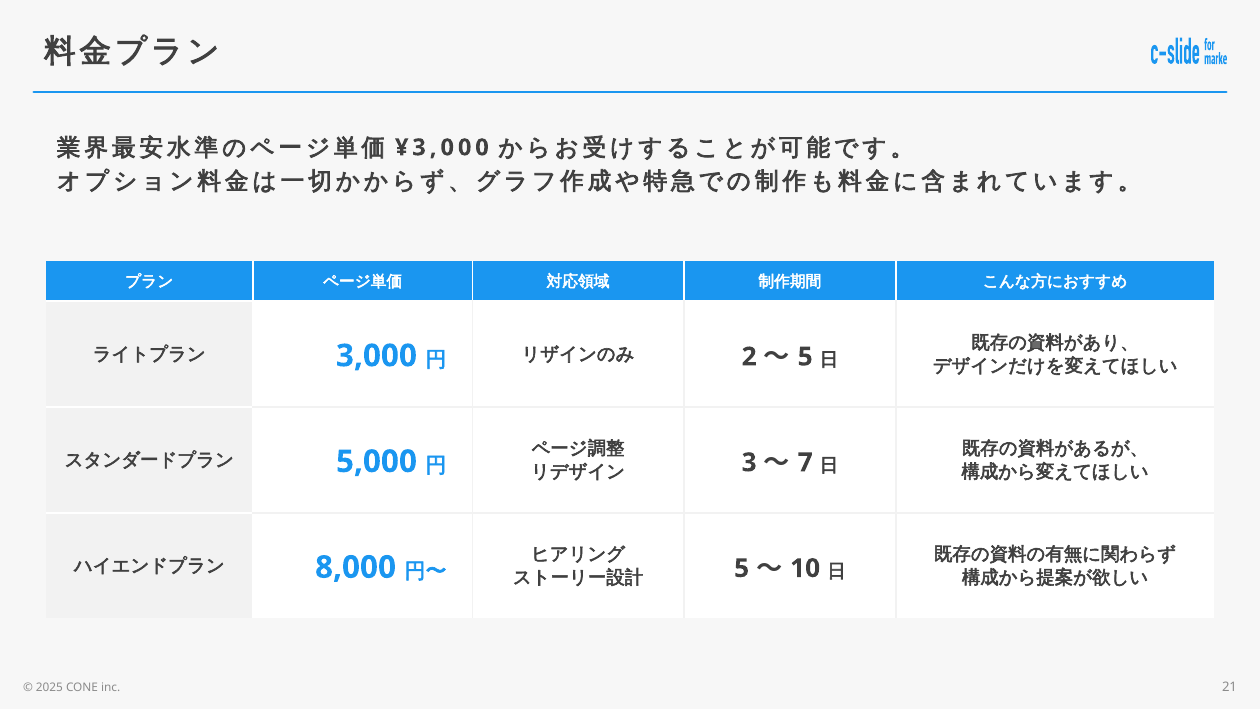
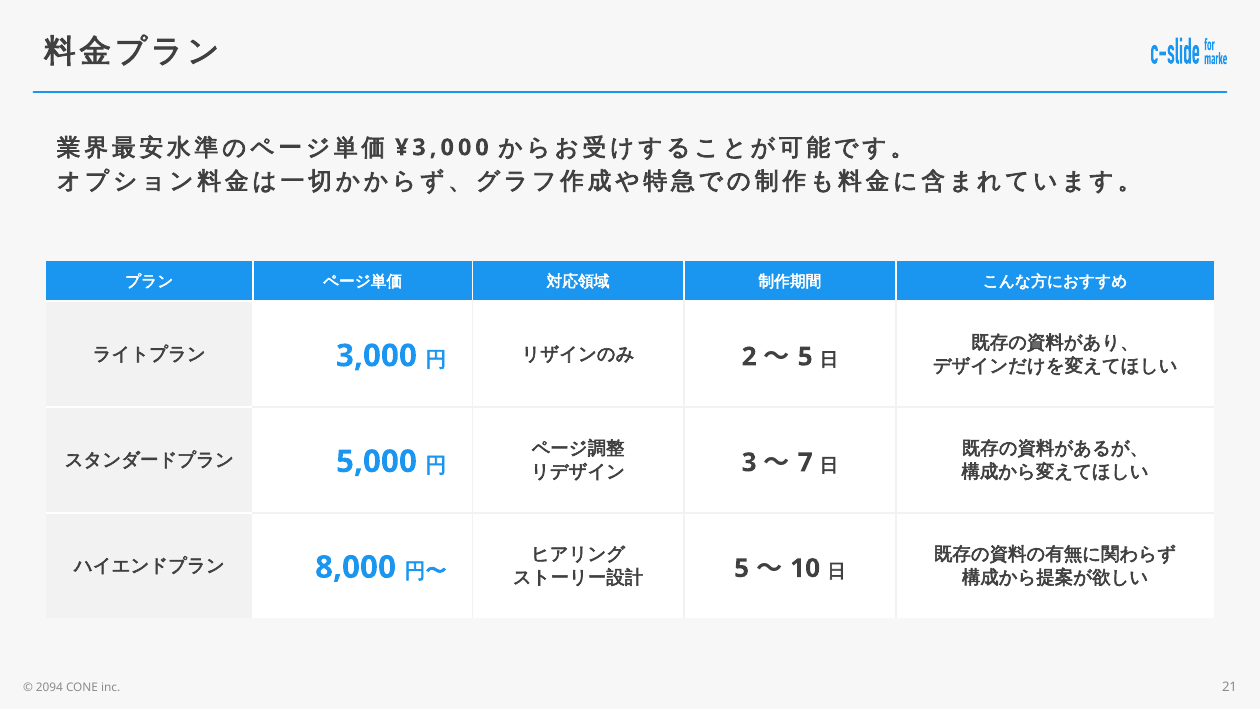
2025: 2025 -> 2094 (49, 687)
